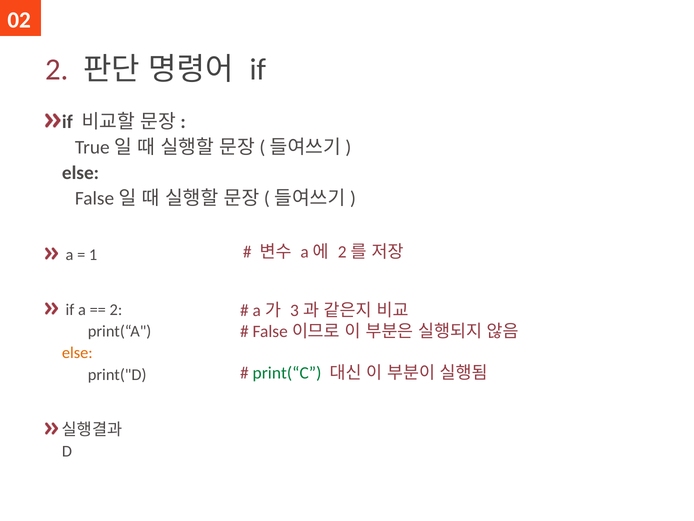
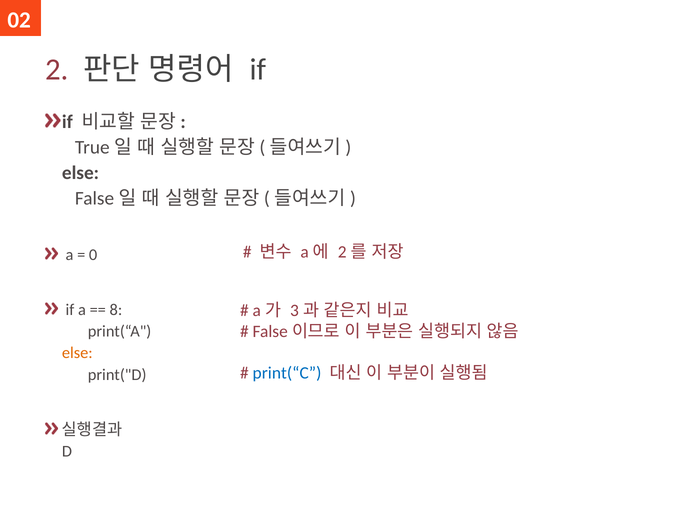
1: 1 -> 0 (93, 254)
2: 2 -> 8 (116, 309)
print(“C colour: green -> blue (287, 373)
